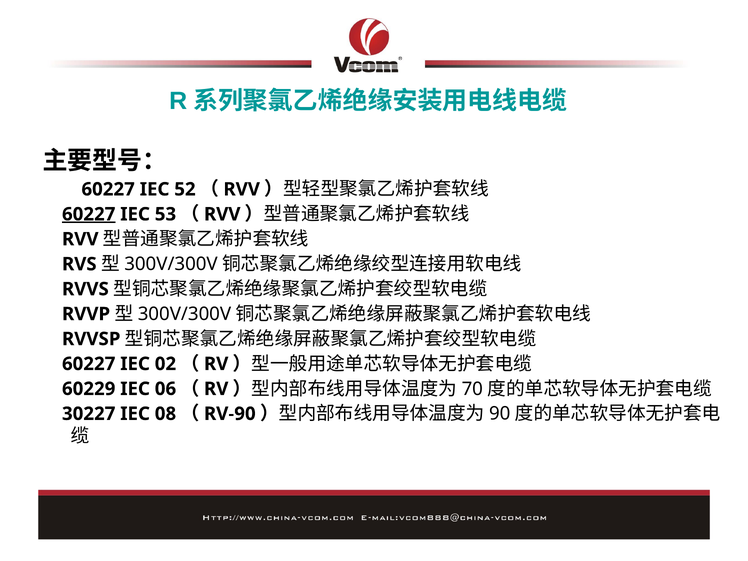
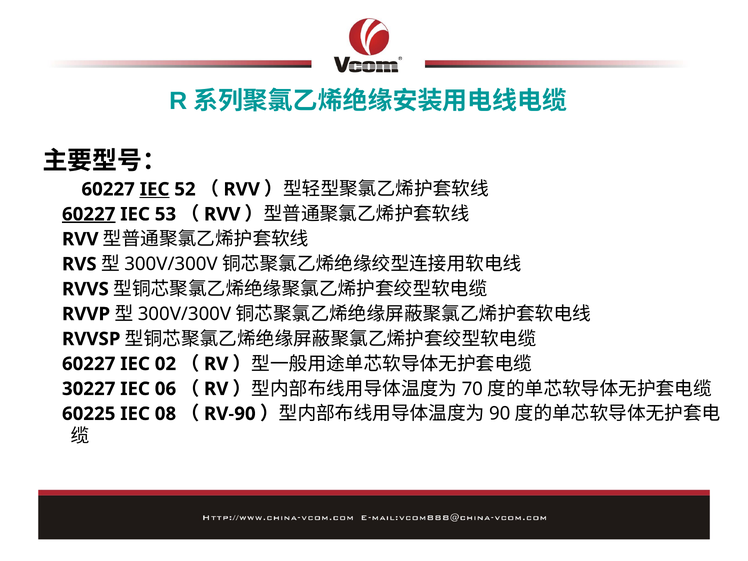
IEC underline: none -> present (155, 189)
60229: 60229 -> 30227 (89, 389)
30227: 30227 -> 60225 (89, 414)
